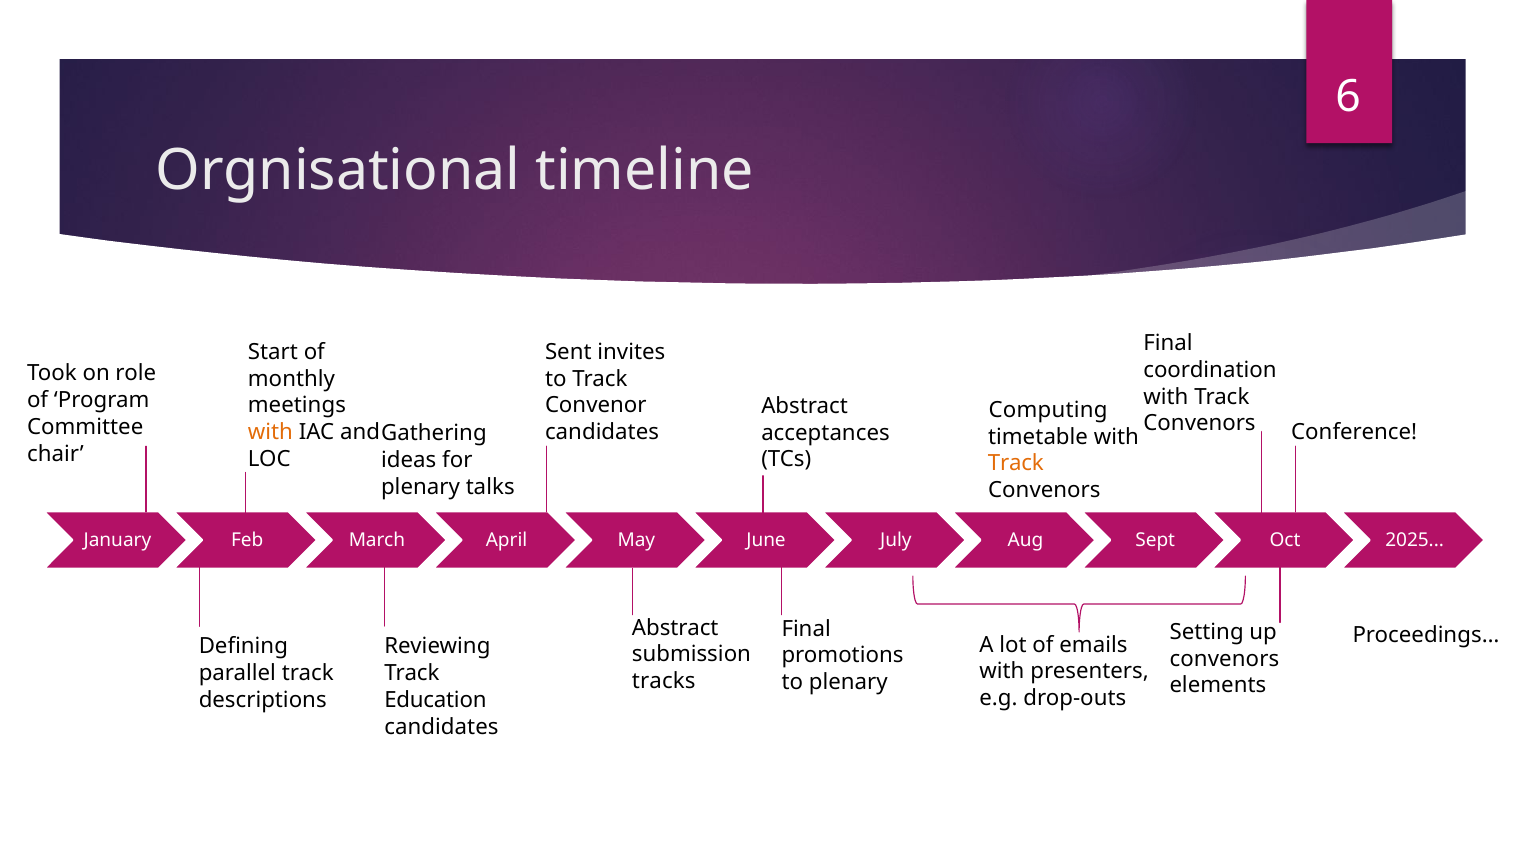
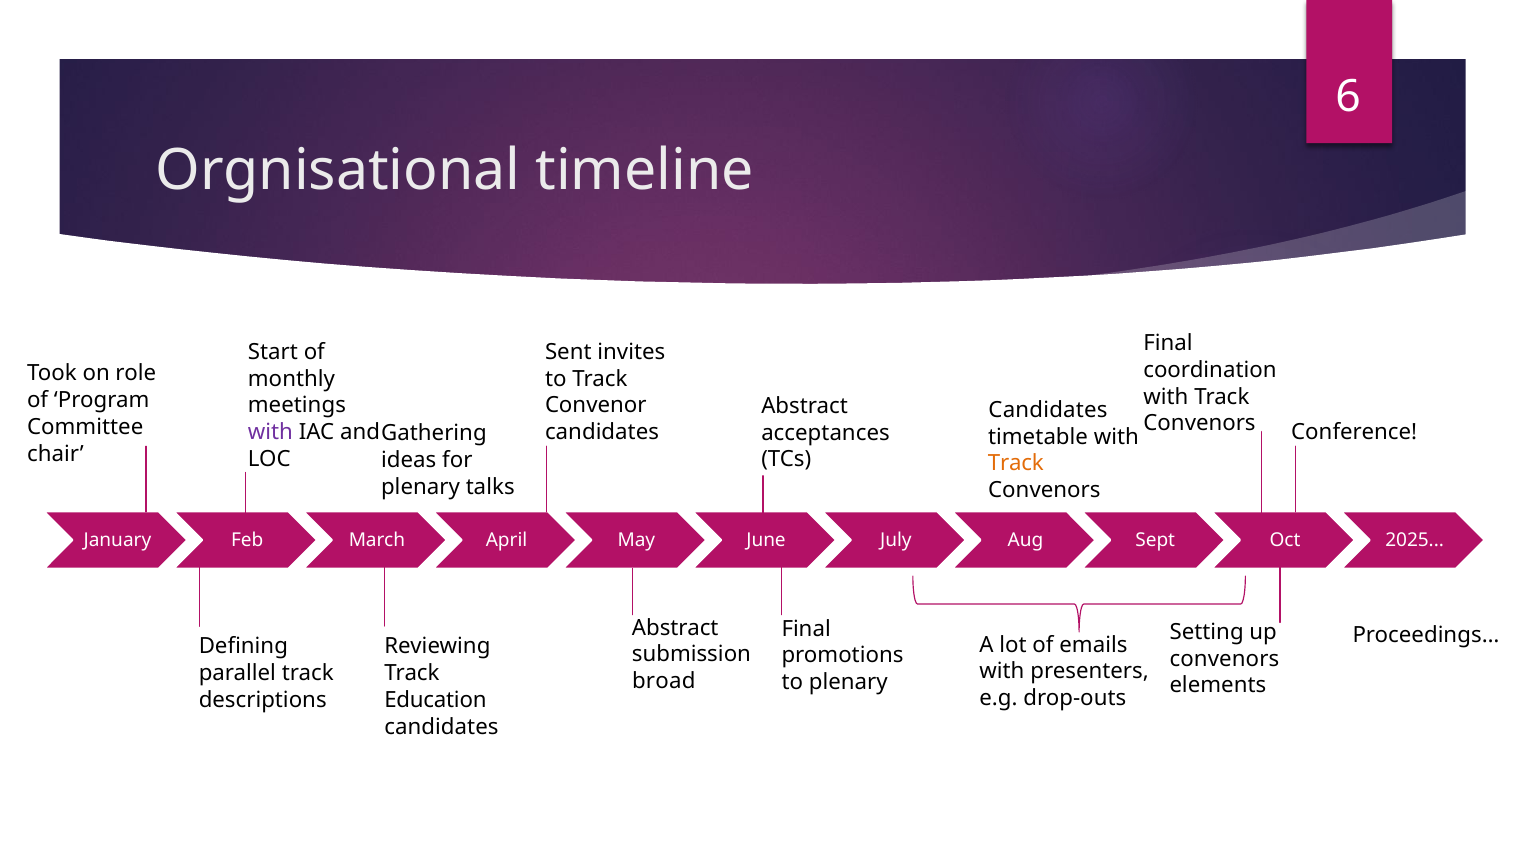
Computing: Computing -> Candidates (1048, 410)
with colour: orange -> purple (270, 432)
tracks: tracks -> broad (664, 681)
